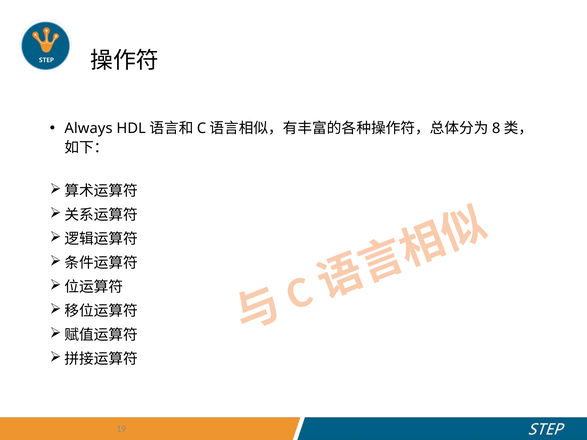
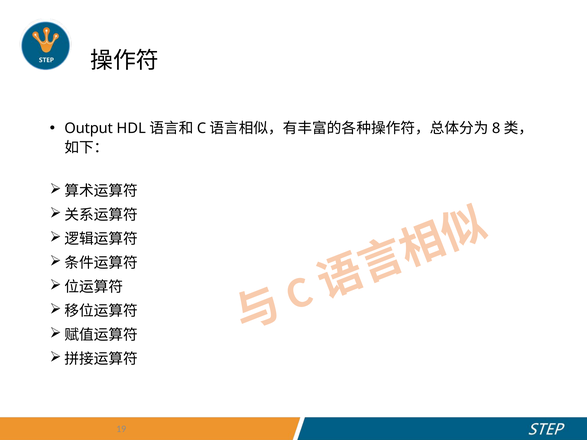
Always: Always -> Output (89, 128)
